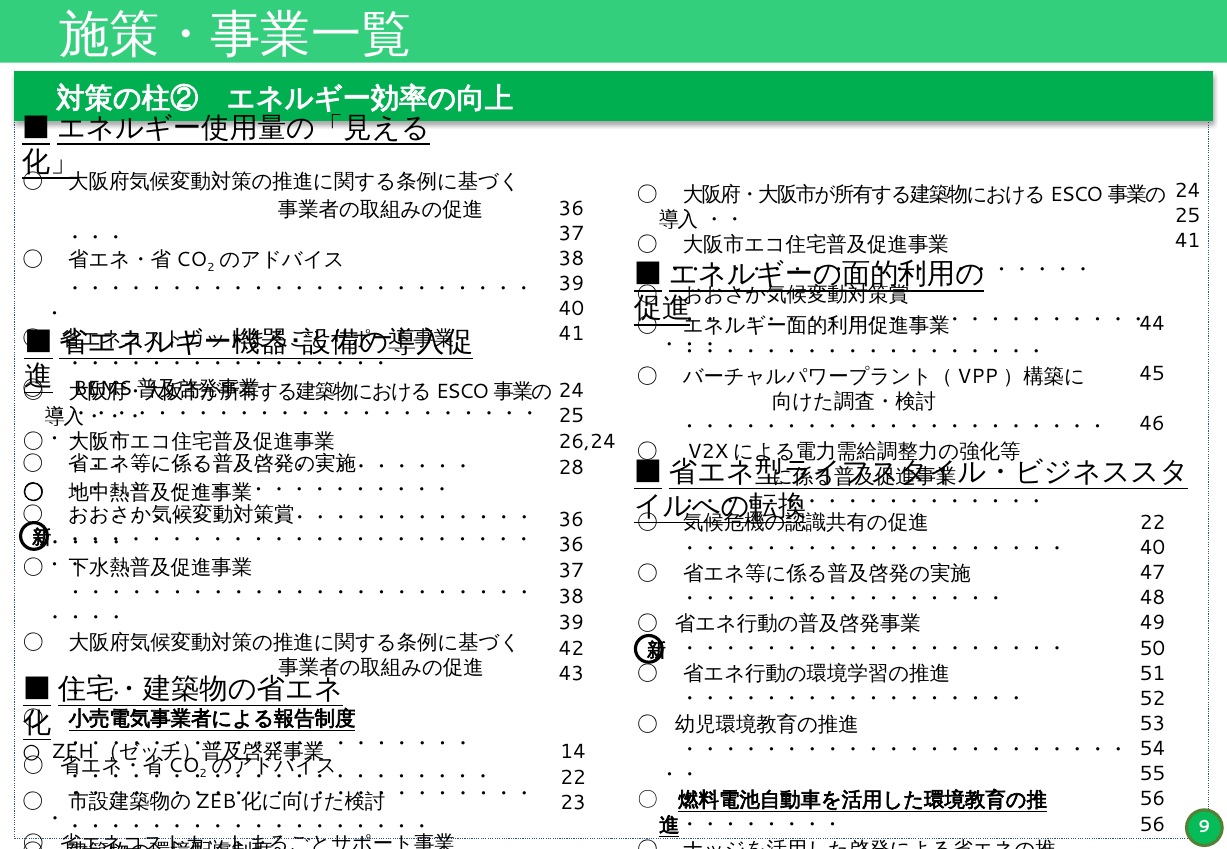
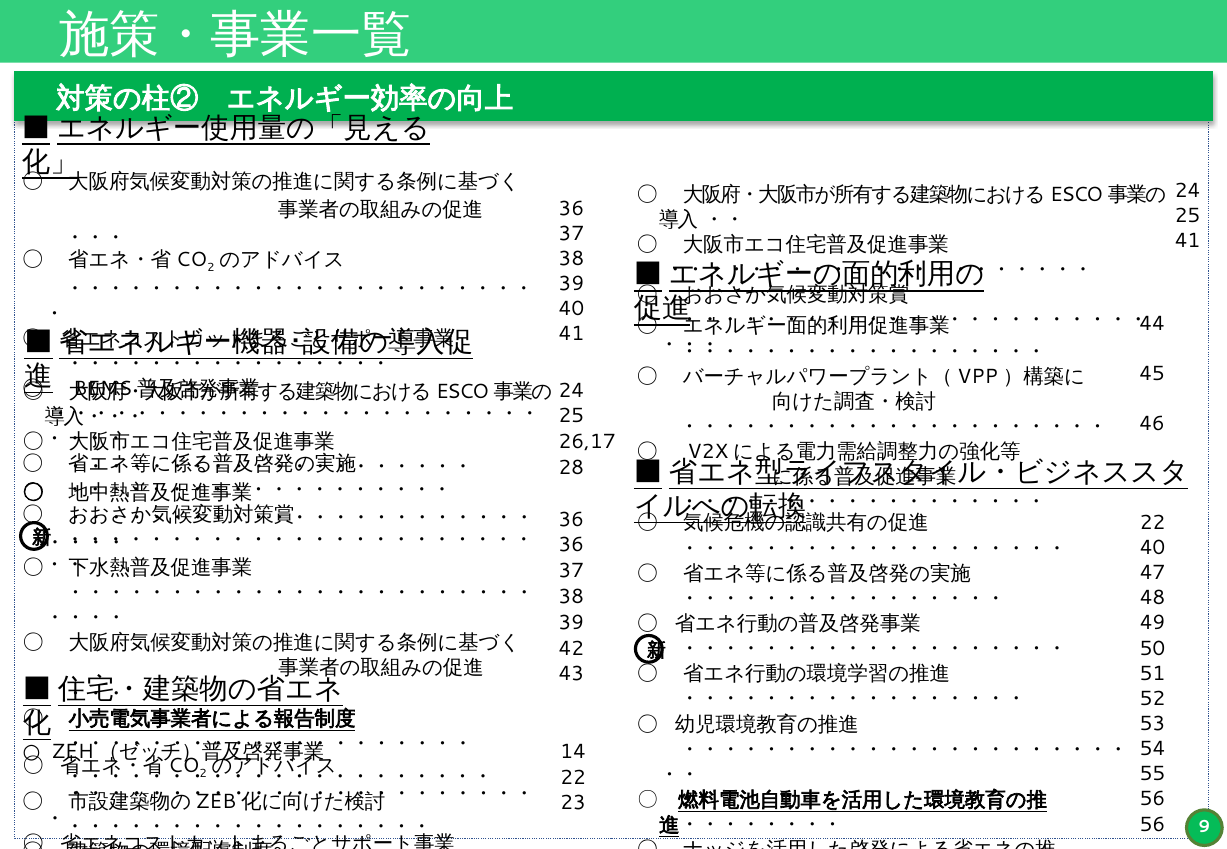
26,24: 26,24 -> 26,17 (587, 442)
